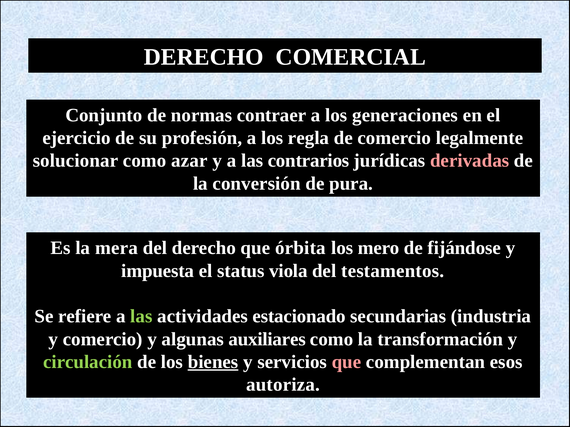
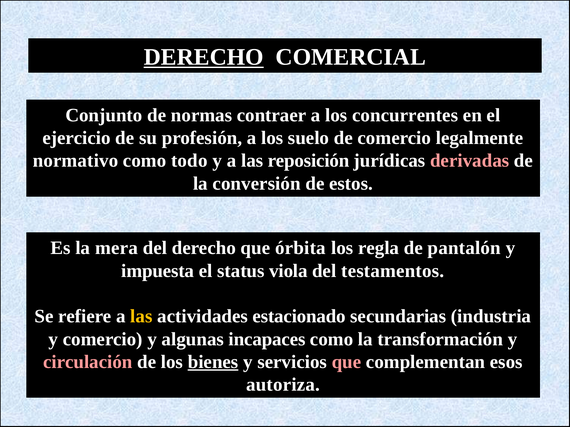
DERECHO underline: none -> present (204, 57)
generaciones: generaciones -> concurrentes (405, 115)
regla: regla -> suelo (309, 138)
solucionar: solucionar -> normativo (76, 161)
azar: azar -> todo (189, 161)
contrarios: contrarios -> reposición (309, 161)
pura: pura -> estos (351, 184)
mero: mero -> regla (379, 248)
fijándose: fijándose -> pantalón (464, 248)
las colour: light green -> yellow (141, 317)
auxiliares: auxiliares -> incapaces (267, 339)
circulación colour: light green -> pink (88, 362)
